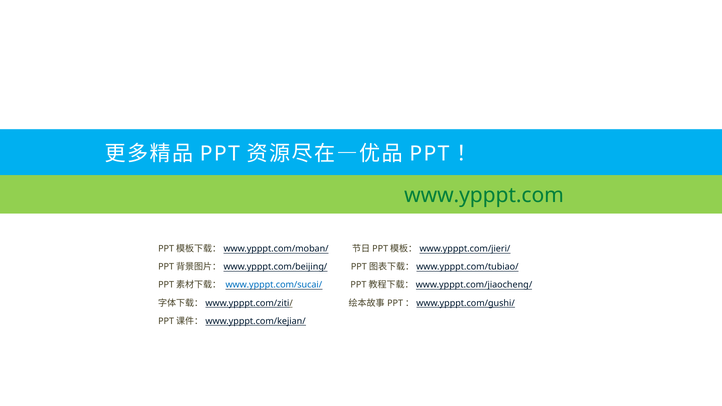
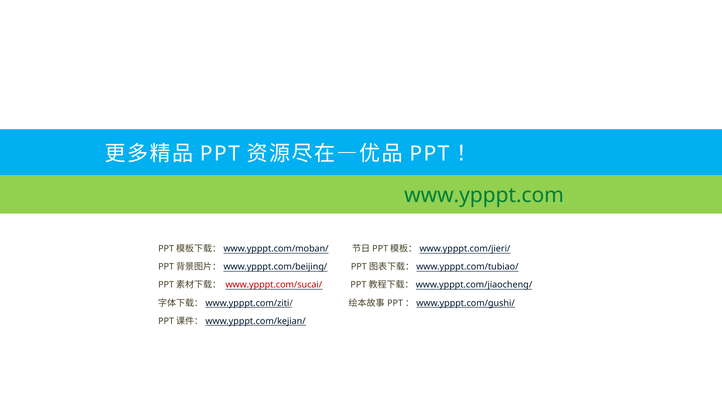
www.ypppt.com/sucai/ colour: blue -> red (274, 285)
